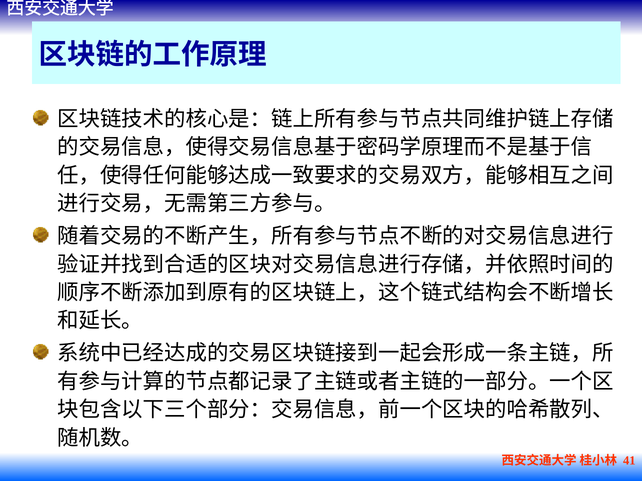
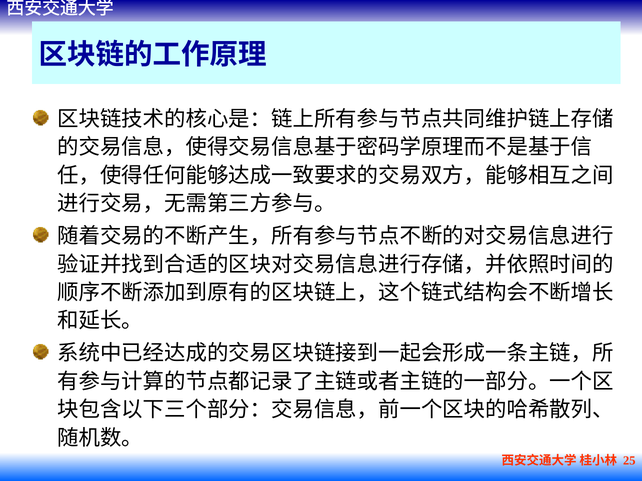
41: 41 -> 25 (629, 461)
